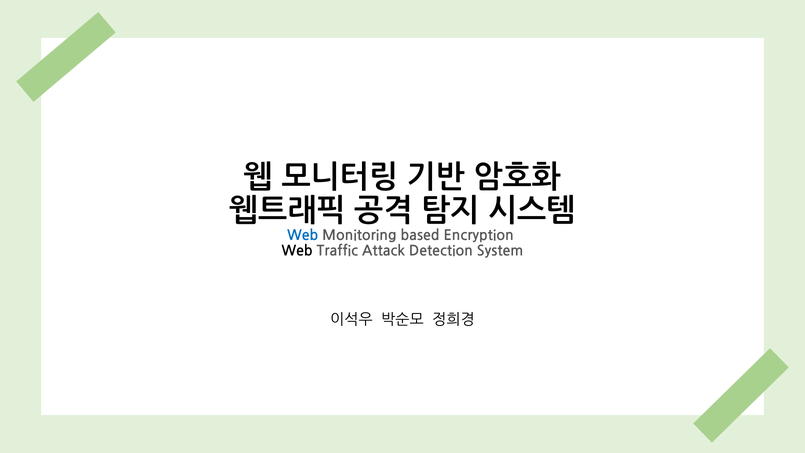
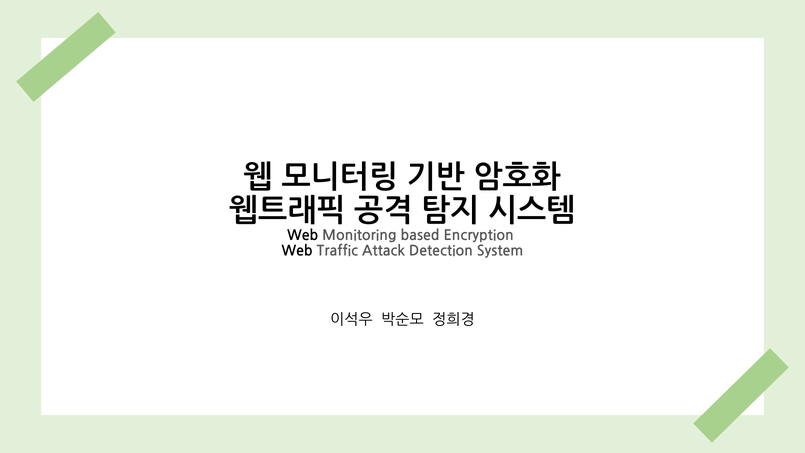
Web colour: blue -> black (303, 236)
